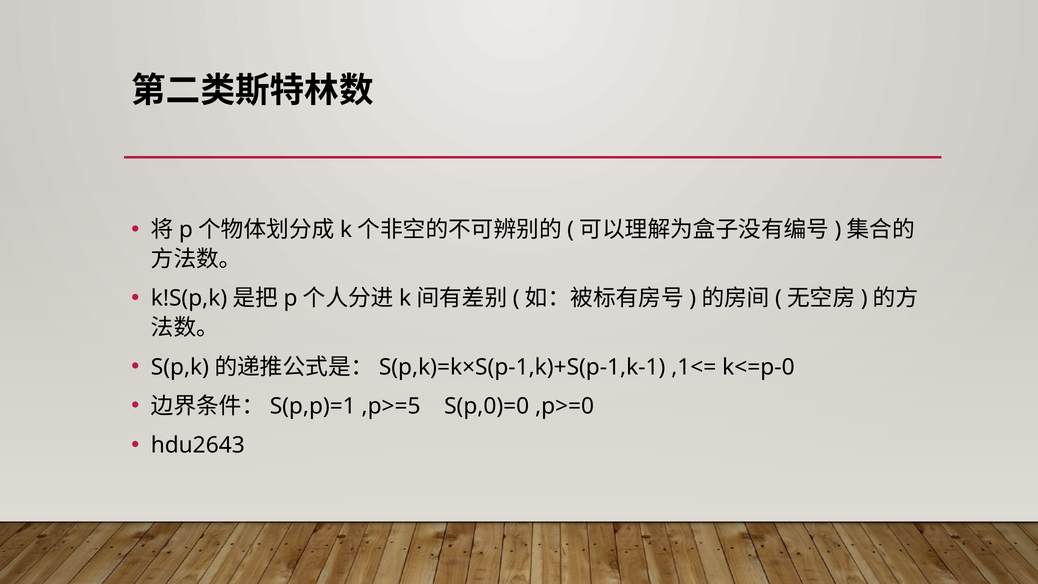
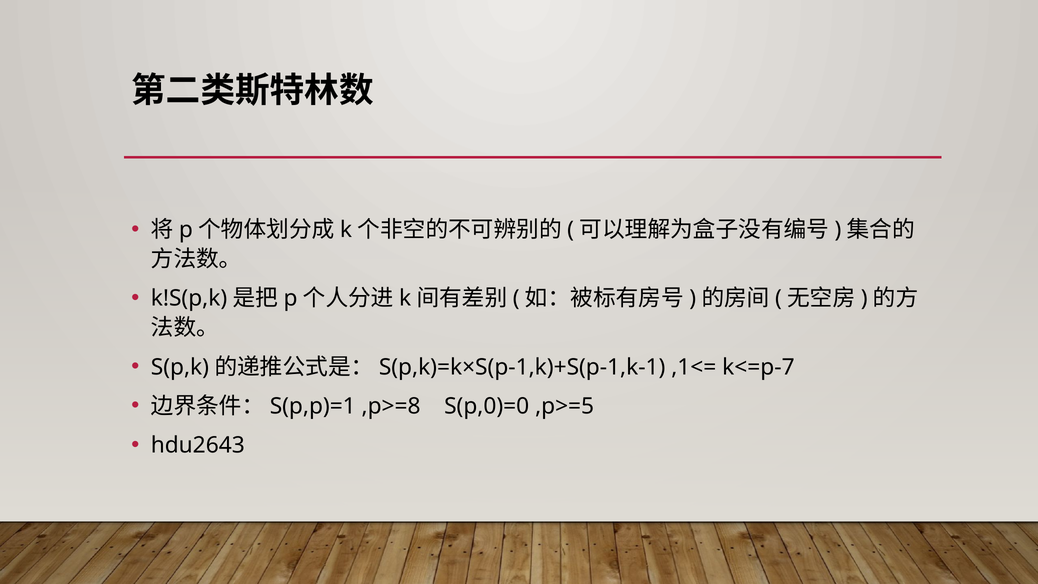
k<=p-0: k<=p-0 -> k<=p-7 (758, 367)
,p>=5: ,p>=5 -> ,p>=8 (391, 406)
,p>=0: ,p>=0 -> ,p>=5 (565, 406)
